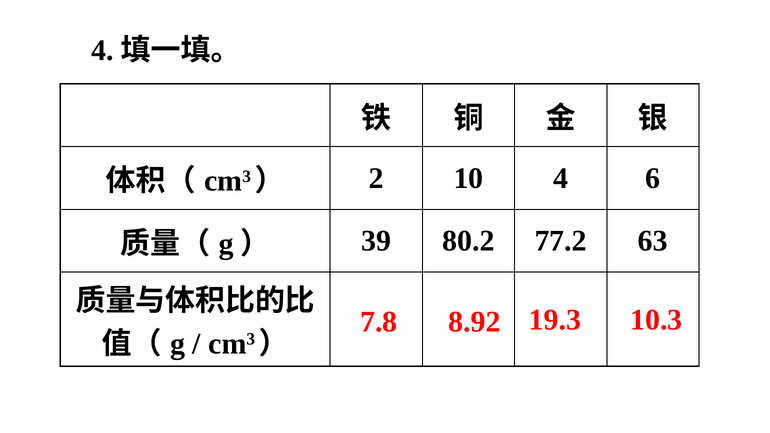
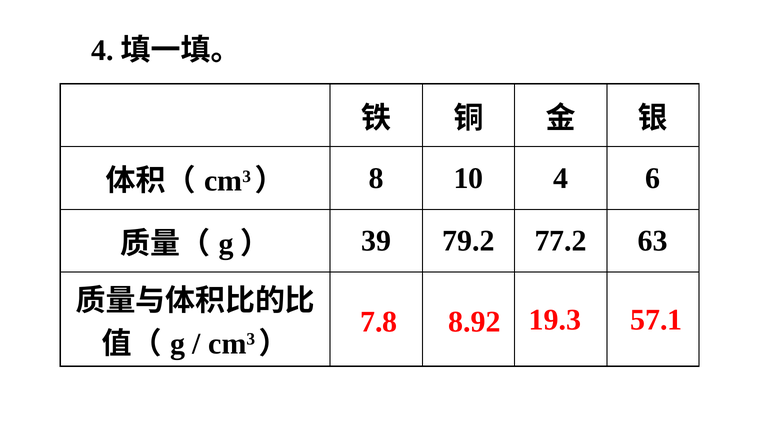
2: 2 -> 8 (376, 178)
80.2: 80.2 -> 79.2 (469, 241)
10.3: 10.3 -> 57.1 (656, 320)
